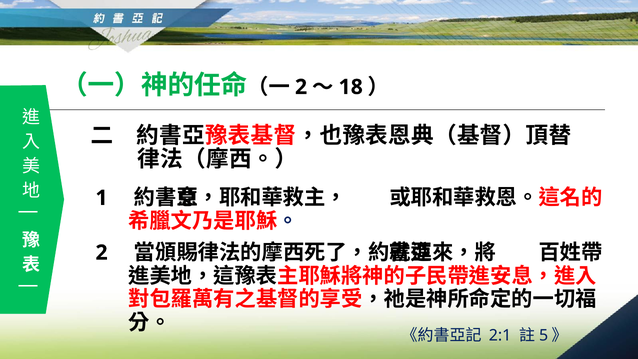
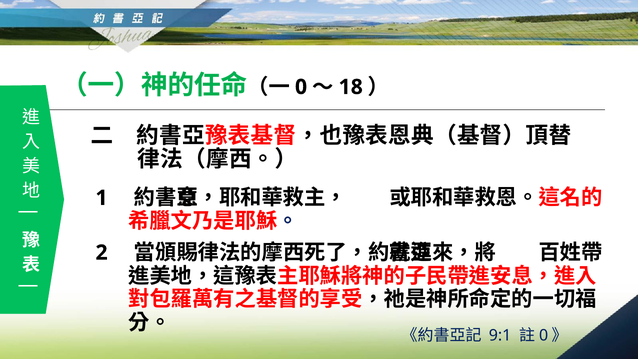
2: 2 -> 0 (301, 87)
2:1: 2:1 -> 9:1 (500, 335)
5: 5 -> 0 (544, 335)
